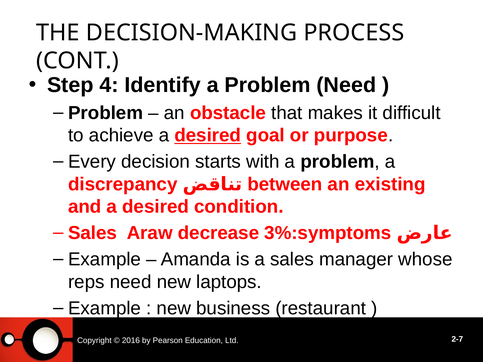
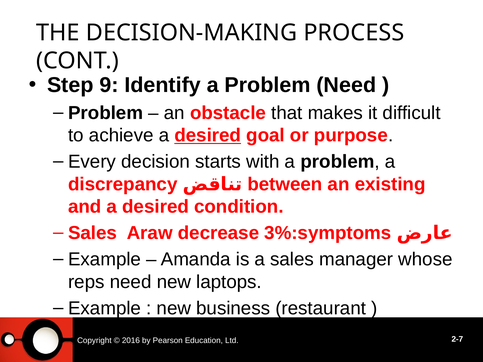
4: 4 -> 9 (109, 85)
